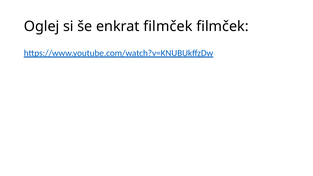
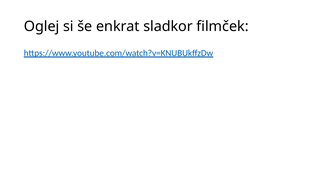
enkrat filmček: filmček -> sladkor (168, 26)
